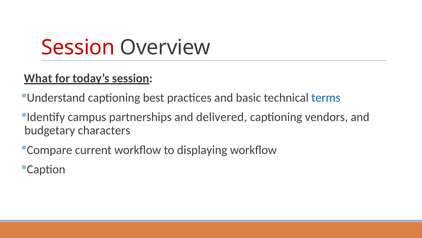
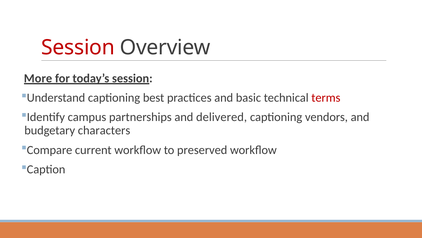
What: What -> More (38, 78)
terms colour: blue -> red (326, 98)
displaying: displaying -> preserved (202, 150)
